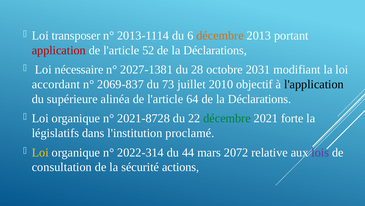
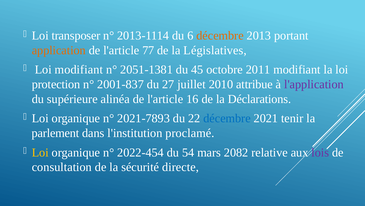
application colour: red -> orange (59, 50)
52: 52 -> 77 (148, 50)
Déclarations: Déclarations -> Législatives (215, 50)
Loi nécessaire: nécessaire -> modifiant (79, 69)
2027-1381: 2027-1381 -> 2051-1381 (147, 69)
28: 28 -> 45 (197, 69)
2031: 2031 -> 2011 (258, 69)
accordant: accordant -> protection (56, 84)
2069-837: 2069-837 -> 2001-837 (121, 84)
73: 73 -> 27 (168, 84)
objectif: objectif -> attribue (254, 84)
l'application colour: black -> purple (314, 84)
64: 64 -> 16 (192, 99)
2021-8728: 2021-8728 -> 2021-7893 (144, 118)
décembre colour: green -> blue (227, 118)
forte: forte -> tenir (292, 118)
législatifs: législatifs -> parlement (55, 133)
2022-314: 2022-314 -> 2022-454 (140, 152)
44: 44 -> 54 (188, 152)
2072: 2072 -> 2082 (236, 152)
actions: actions -> directe (181, 167)
